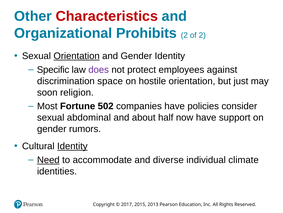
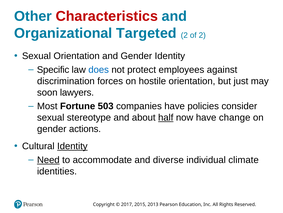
Prohibits: Prohibits -> Targeted (146, 33)
Orientation underline: present -> none (77, 56)
does colour: purple -> blue (99, 70)
space: space -> forces (110, 81)
religion: religion -> lawyers (77, 92)
502: 502 -> 503 (106, 106)
abdominal: abdominal -> stereotype (89, 117)
half underline: none -> present (166, 117)
support: support -> change (235, 117)
rumors: rumors -> actions (85, 128)
